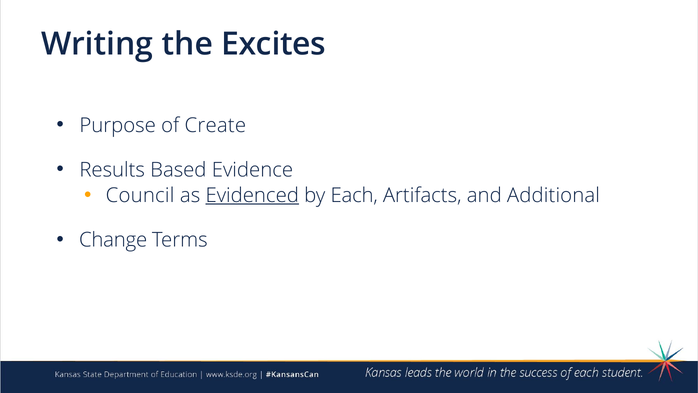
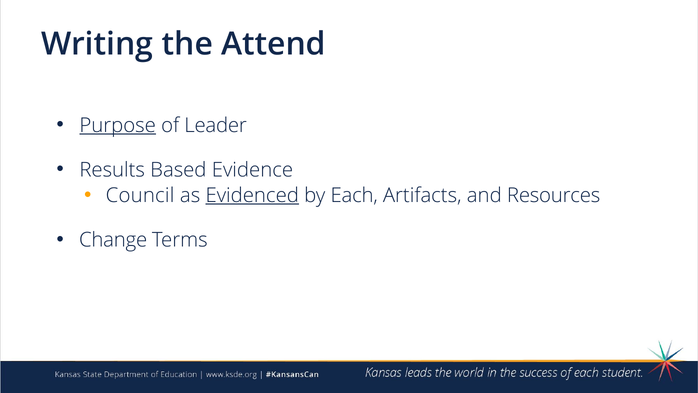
Excites: Excites -> Attend (273, 44)
Purpose underline: none -> present (118, 125)
Create: Create -> Leader (216, 125)
Additional: Additional -> Resources (554, 195)
